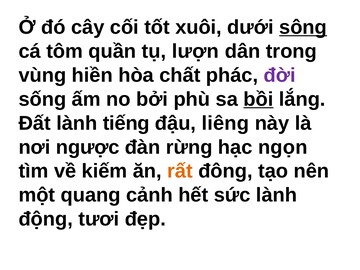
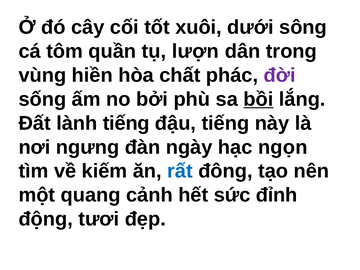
sông underline: present -> none (303, 27)
đậu liêng: liêng -> tiếng (225, 123)
ngược: ngược -> ngưng (88, 147)
rừng: rừng -> ngày (189, 147)
rất colour: orange -> blue (180, 171)
sức lành: lành -> đỉnh (277, 195)
